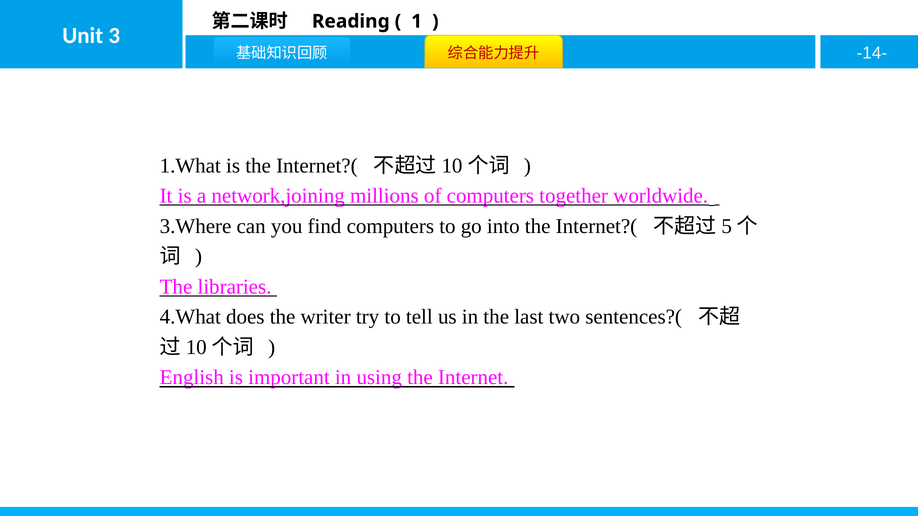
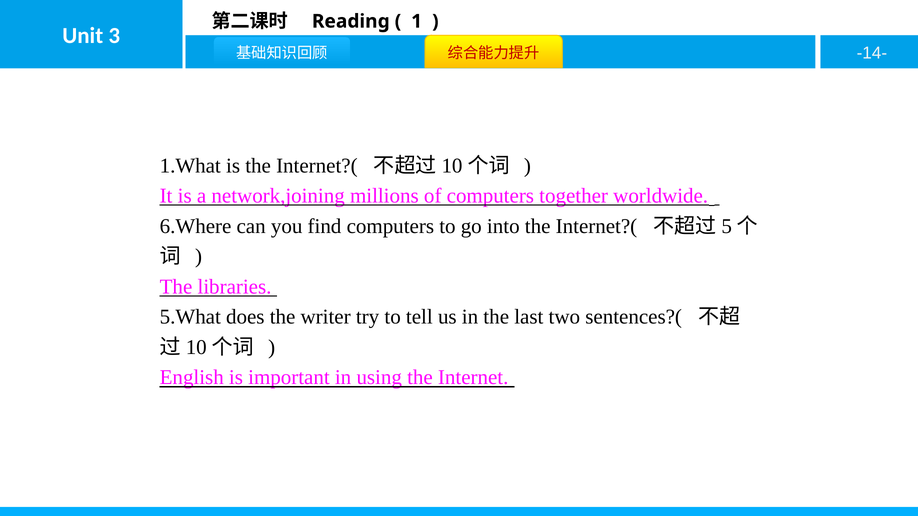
3.Where: 3.Where -> 6.Where (196, 226)
4.What: 4.What -> 5.What (190, 317)
